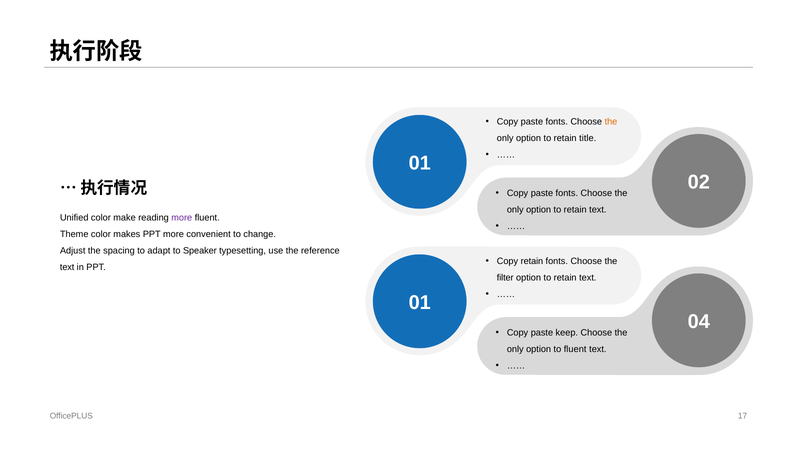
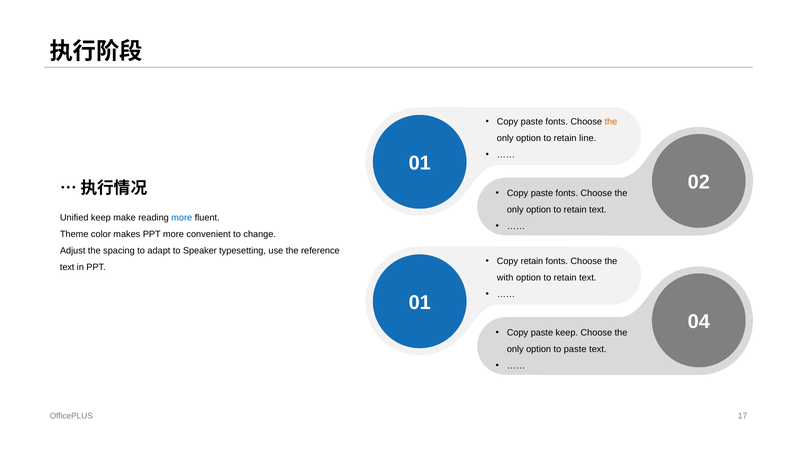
title: title -> line (588, 138)
Unified color: color -> keep (101, 217)
more colour: purple -> blue (182, 217)
filter: filter -> with (505, 277)
to fluent: fluent -> paste (575, 349)
